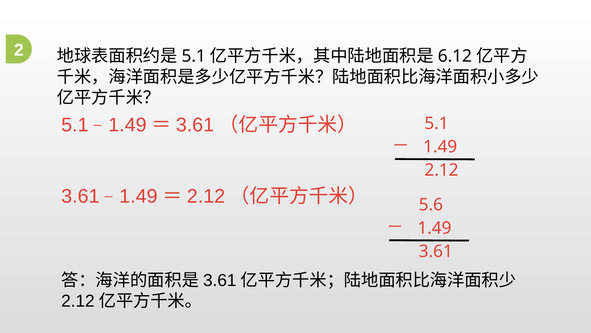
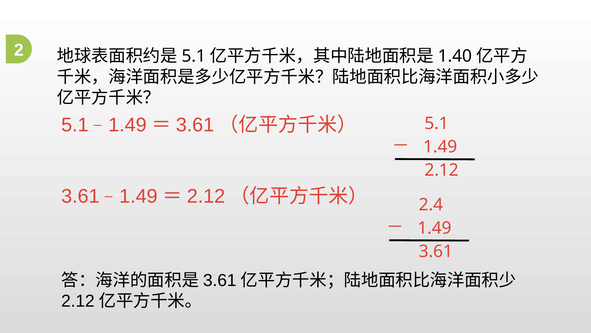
6.12: 6.12 -> 1.40 (455, 56)
5.6: 5.6 -> 2.4 (431, 204)
